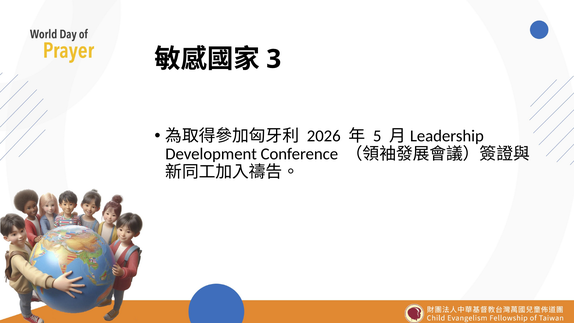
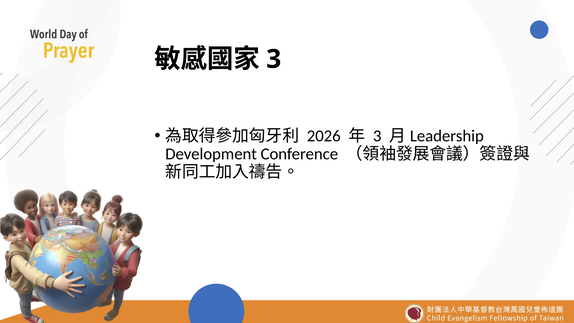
5: 5 -> 3 (377, 136)
